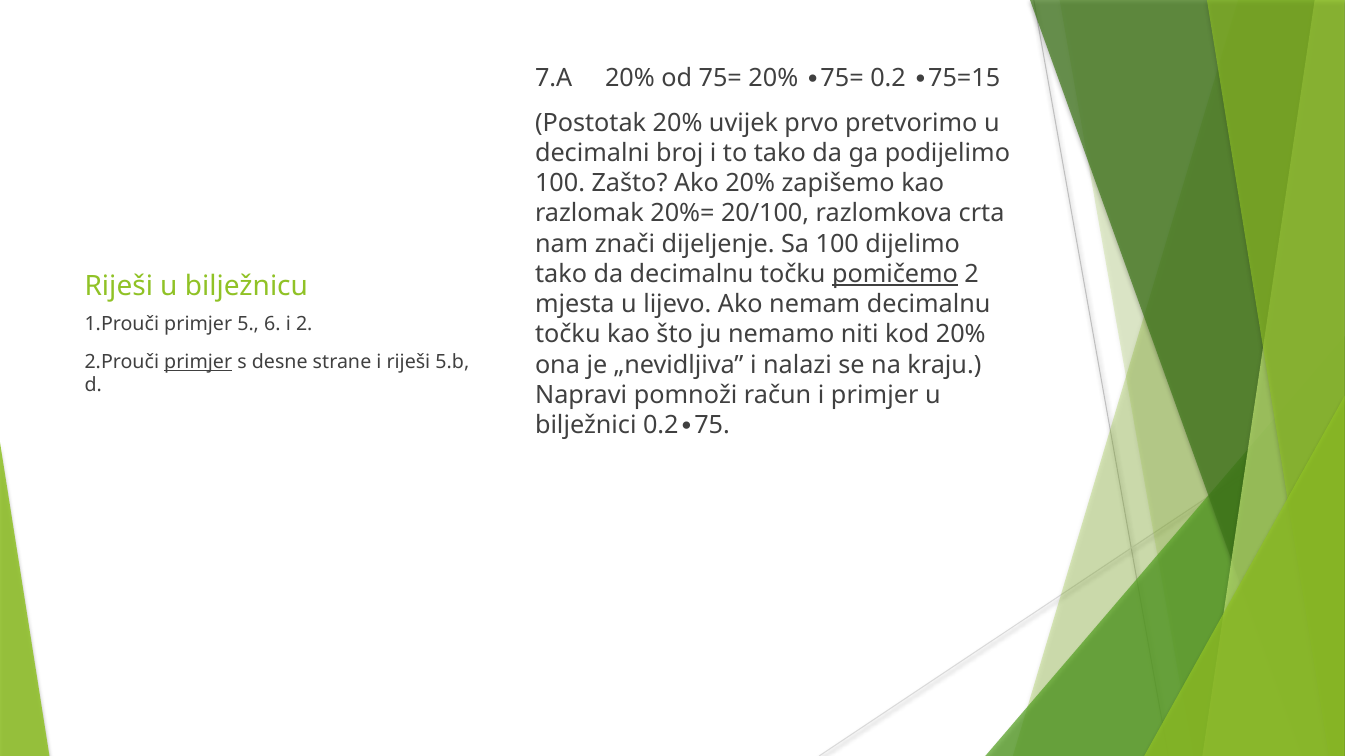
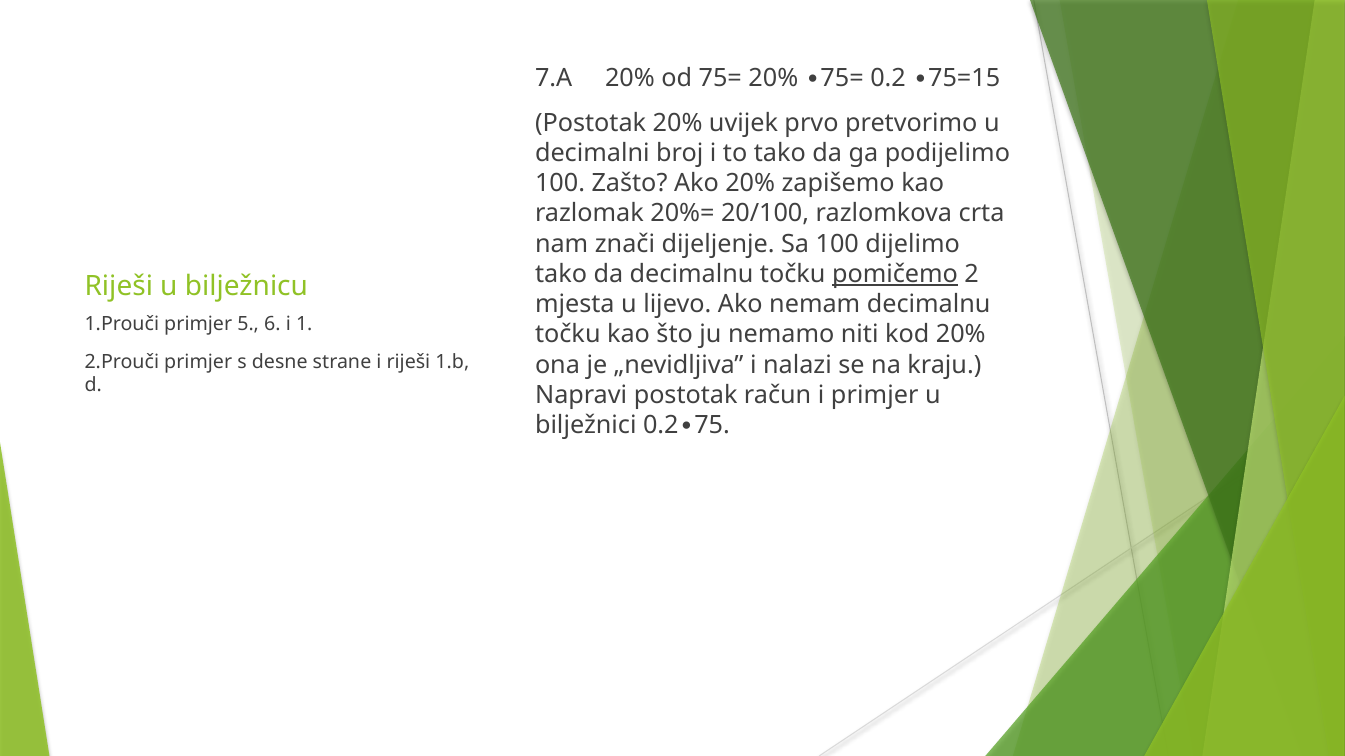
i 2: 2 -> 1 (304, 324)
primjer underline: present -> none (198, 362)
5.b: 5.b -> 1.b (452, 362)
Napravi pomnoži: pomnoži -> postotak (686, 395)
